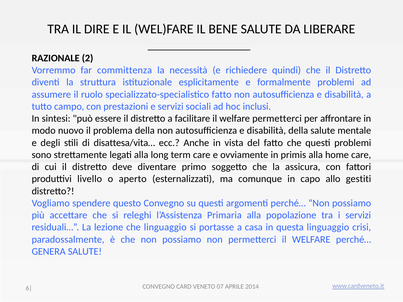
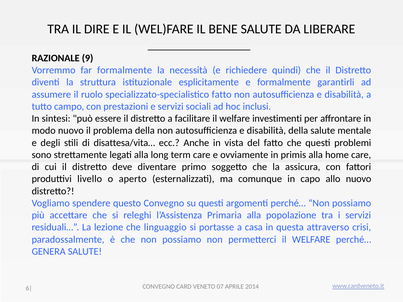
2: 2 -> 9 (88, 58)
far committenza: committenza -> formalmente (125, 70)
formalmente problemi: problemi -> garantirli (336, 82)
welfare permetterci: permetterci -> investimenti (277, 119)
allo gestiti: gestiti -> nuovo (359, 179)
questa linguaggio: linguaggio -> attraverso (328, 227)
